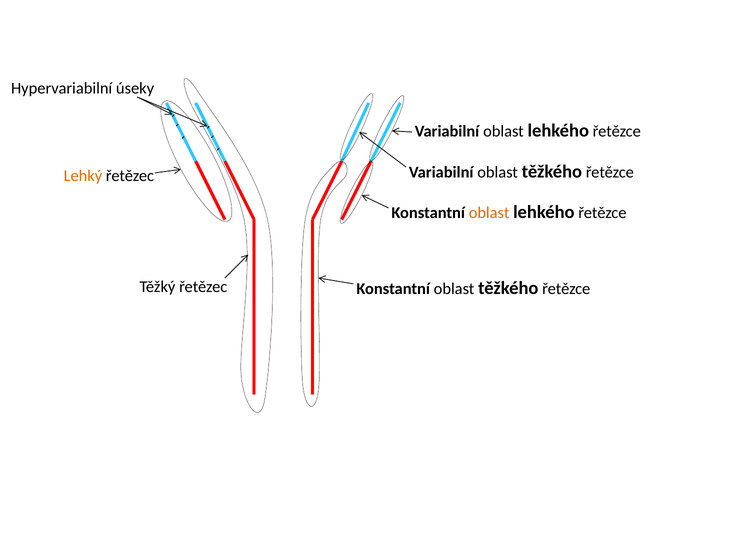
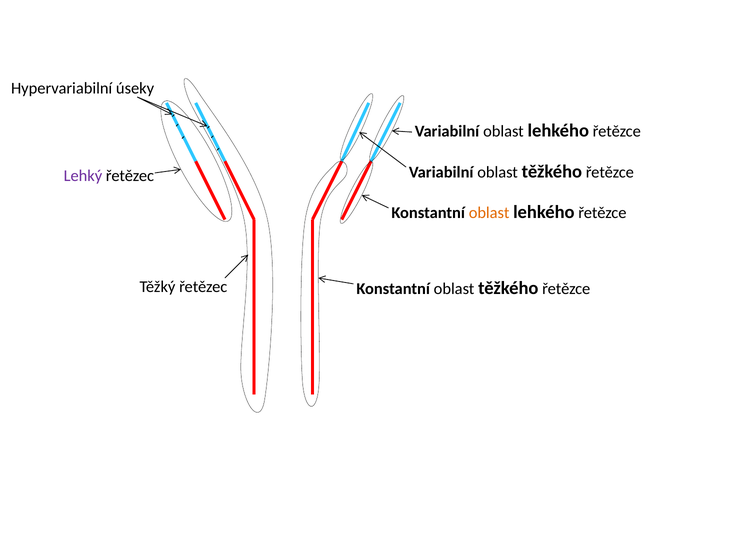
Lehký colour: orange -> purple (83, 176)
